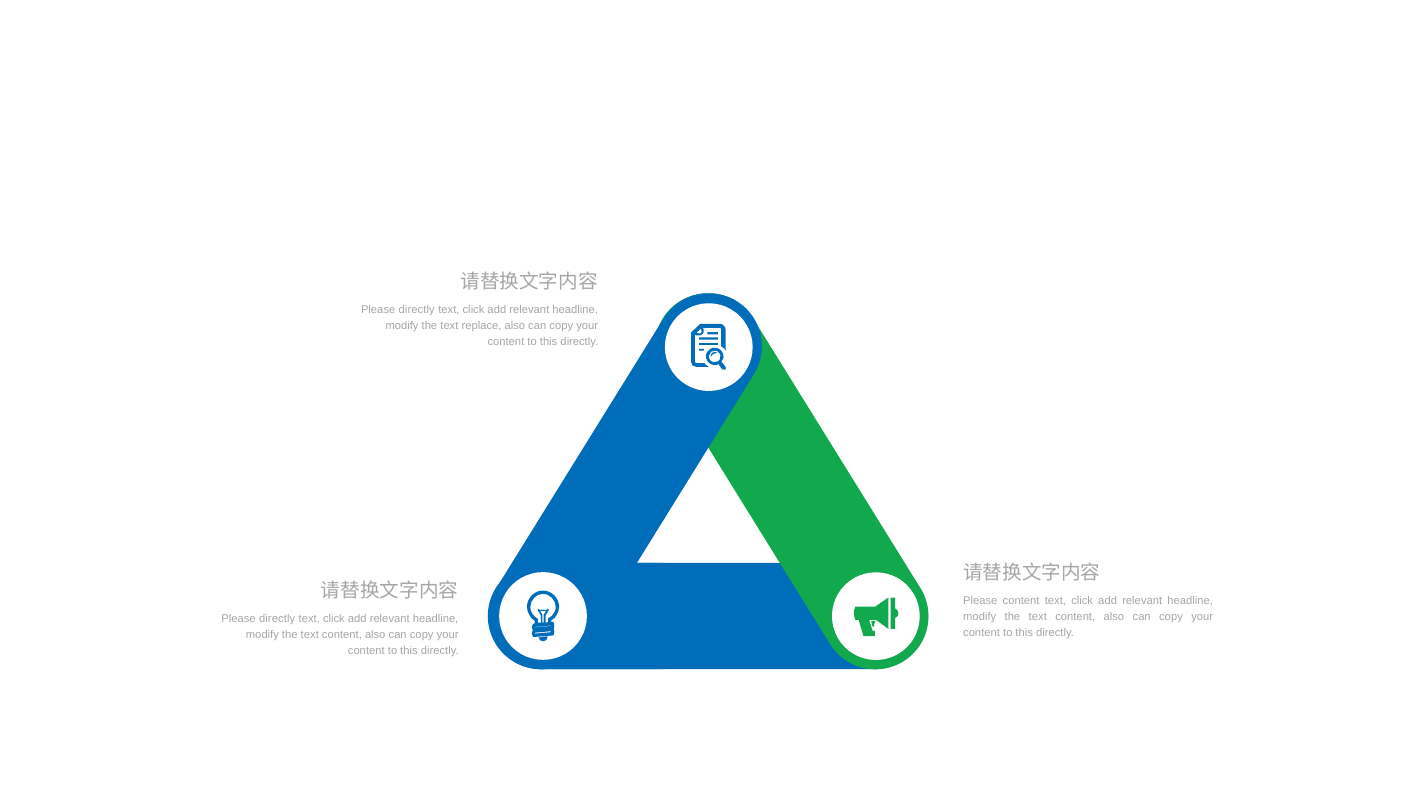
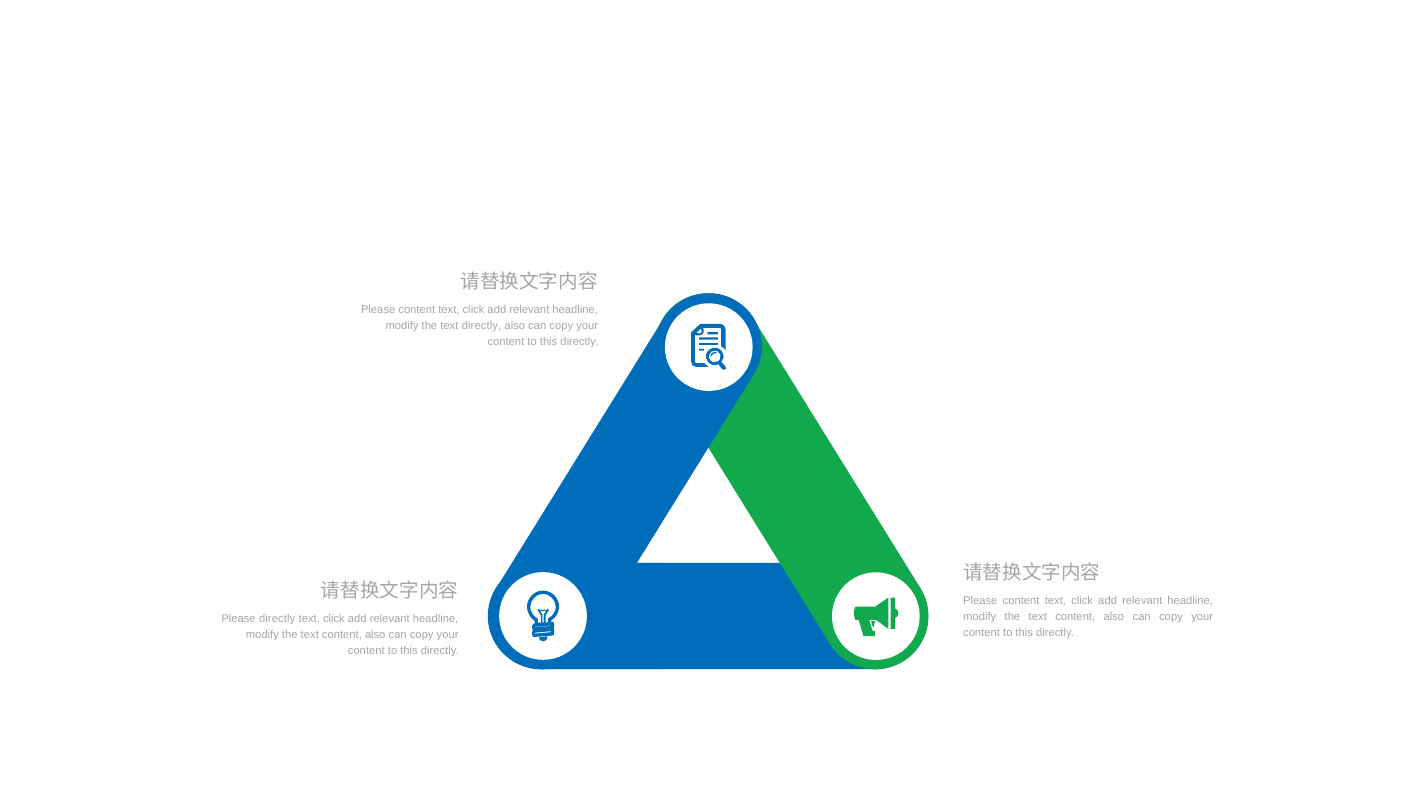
directly: directly -> content (417, 310)
text replace: replace -> directly (482, 326)
